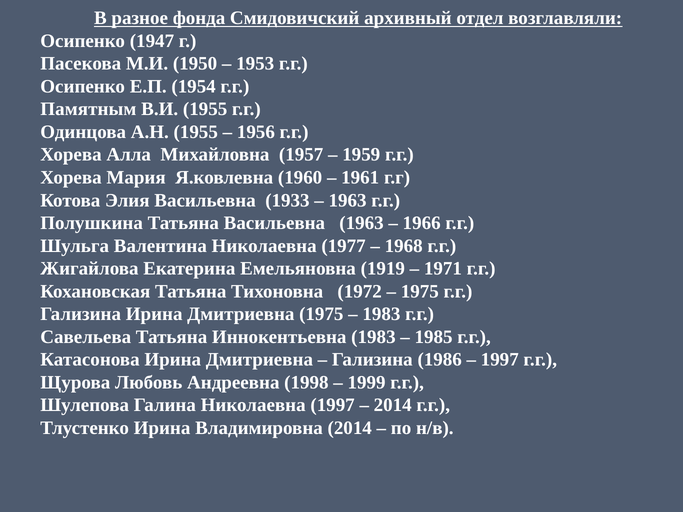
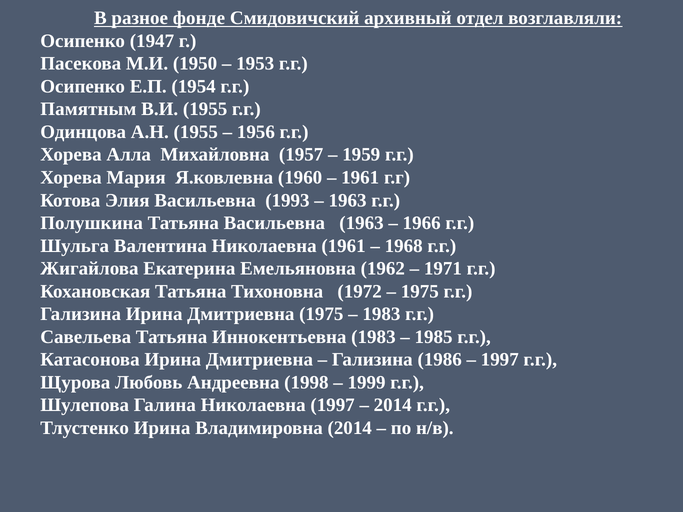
фонда: фонда -> фонде (199, 18)
1933: 1933 -> 1993 (287, 200)
Николаевна 1977: 1977 -> 1961 (344, 246)
1919: 1919 -> 1962 (383, 269)
